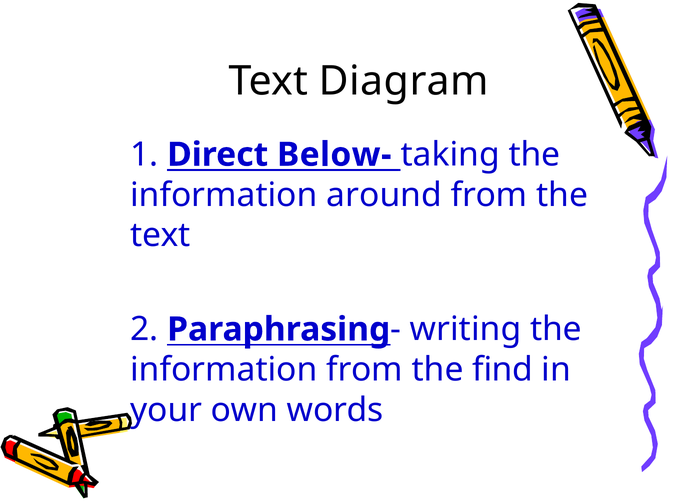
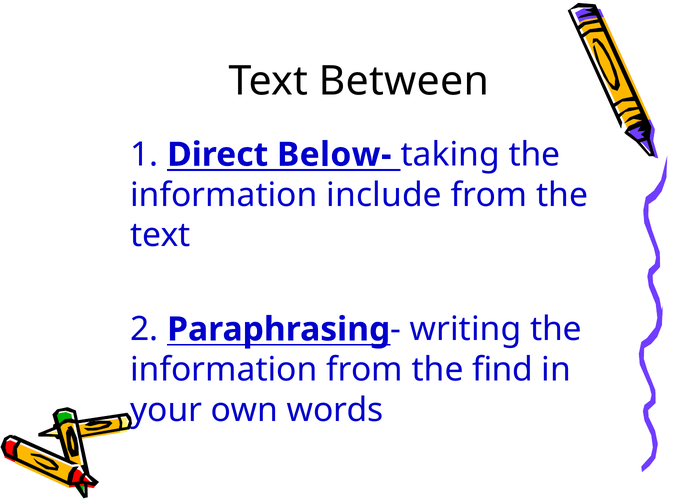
Diagram: Diagram -> Between (404, 81)
around: around -> include (384, 195)
